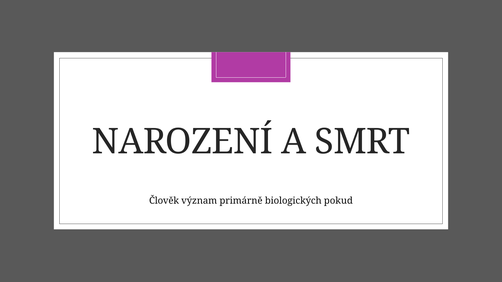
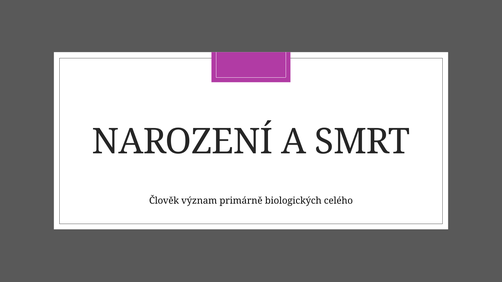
pokud: pokud -> celého (338, 201)
